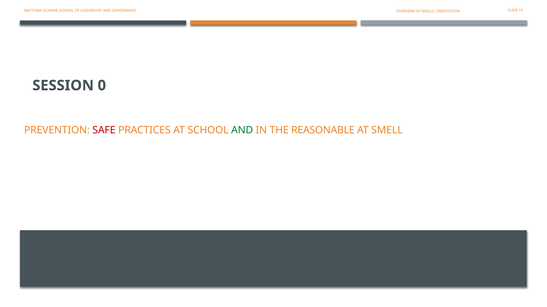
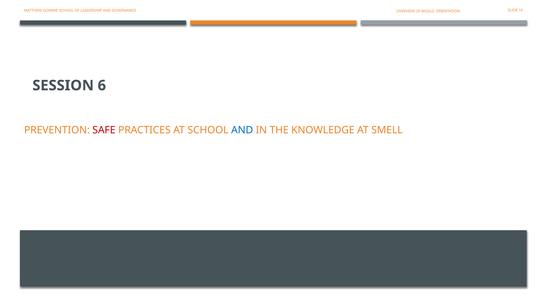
0: 0 -> 6 (102, 86)
AND colour: green -> blue (242, 130)
REASONABLE: REASONABLE -> KNOWLEDGE (323, 130)
